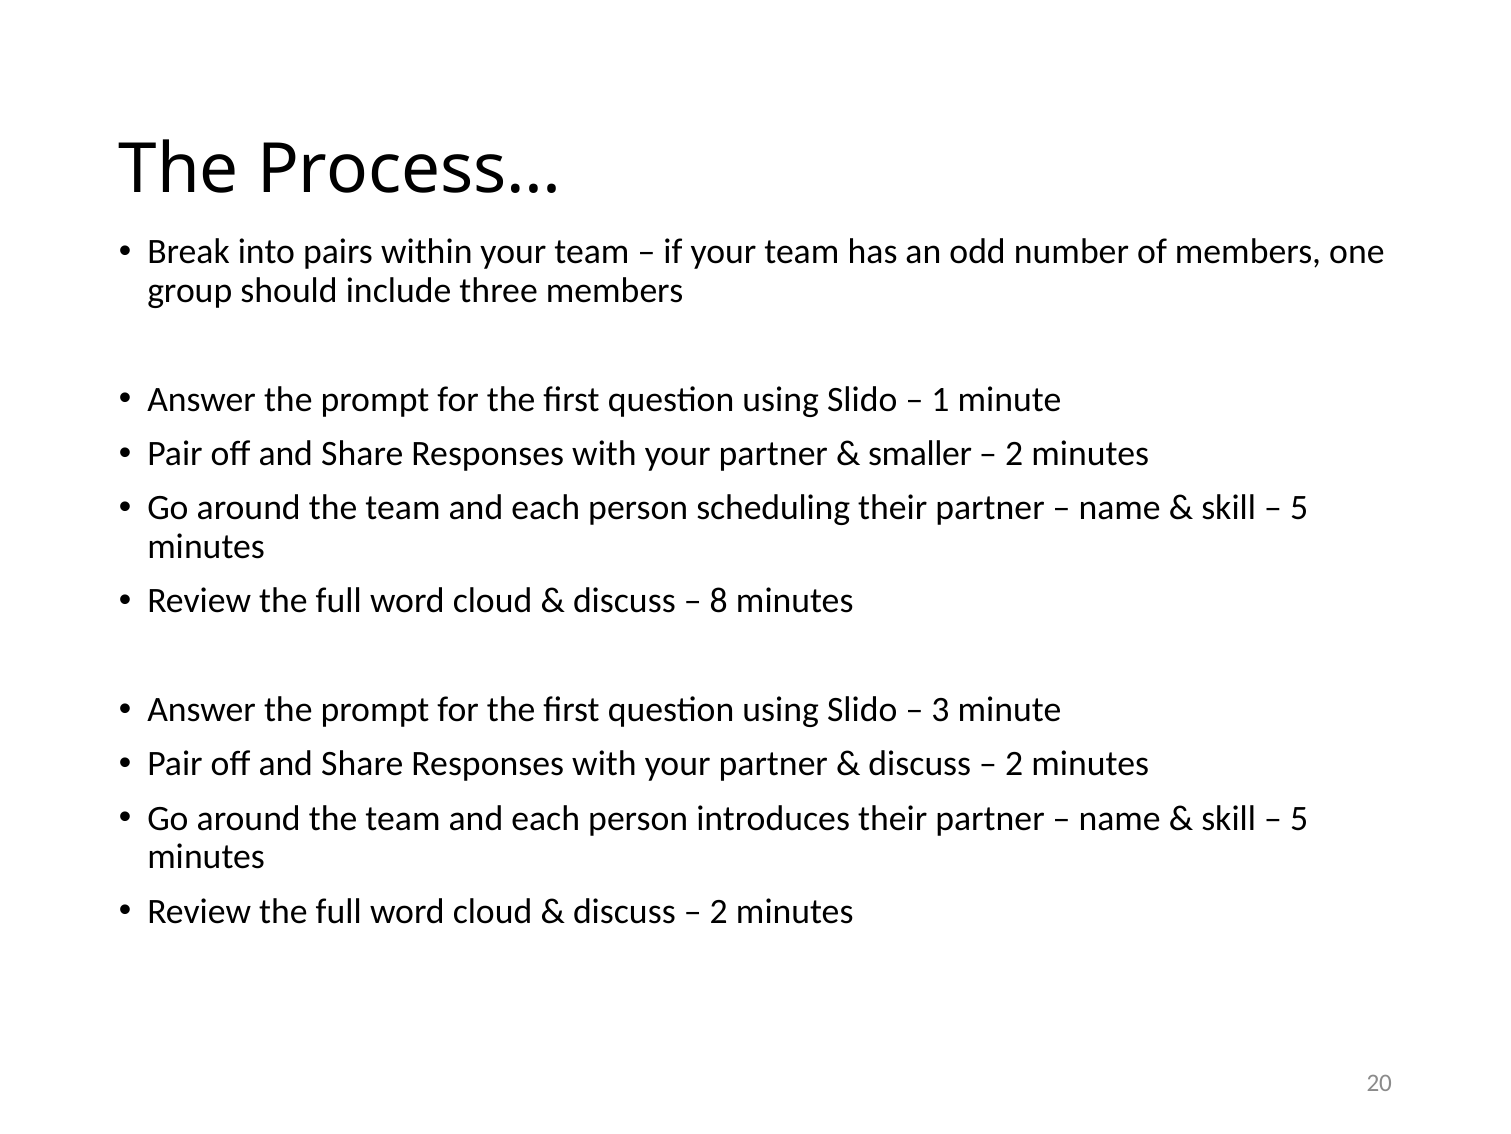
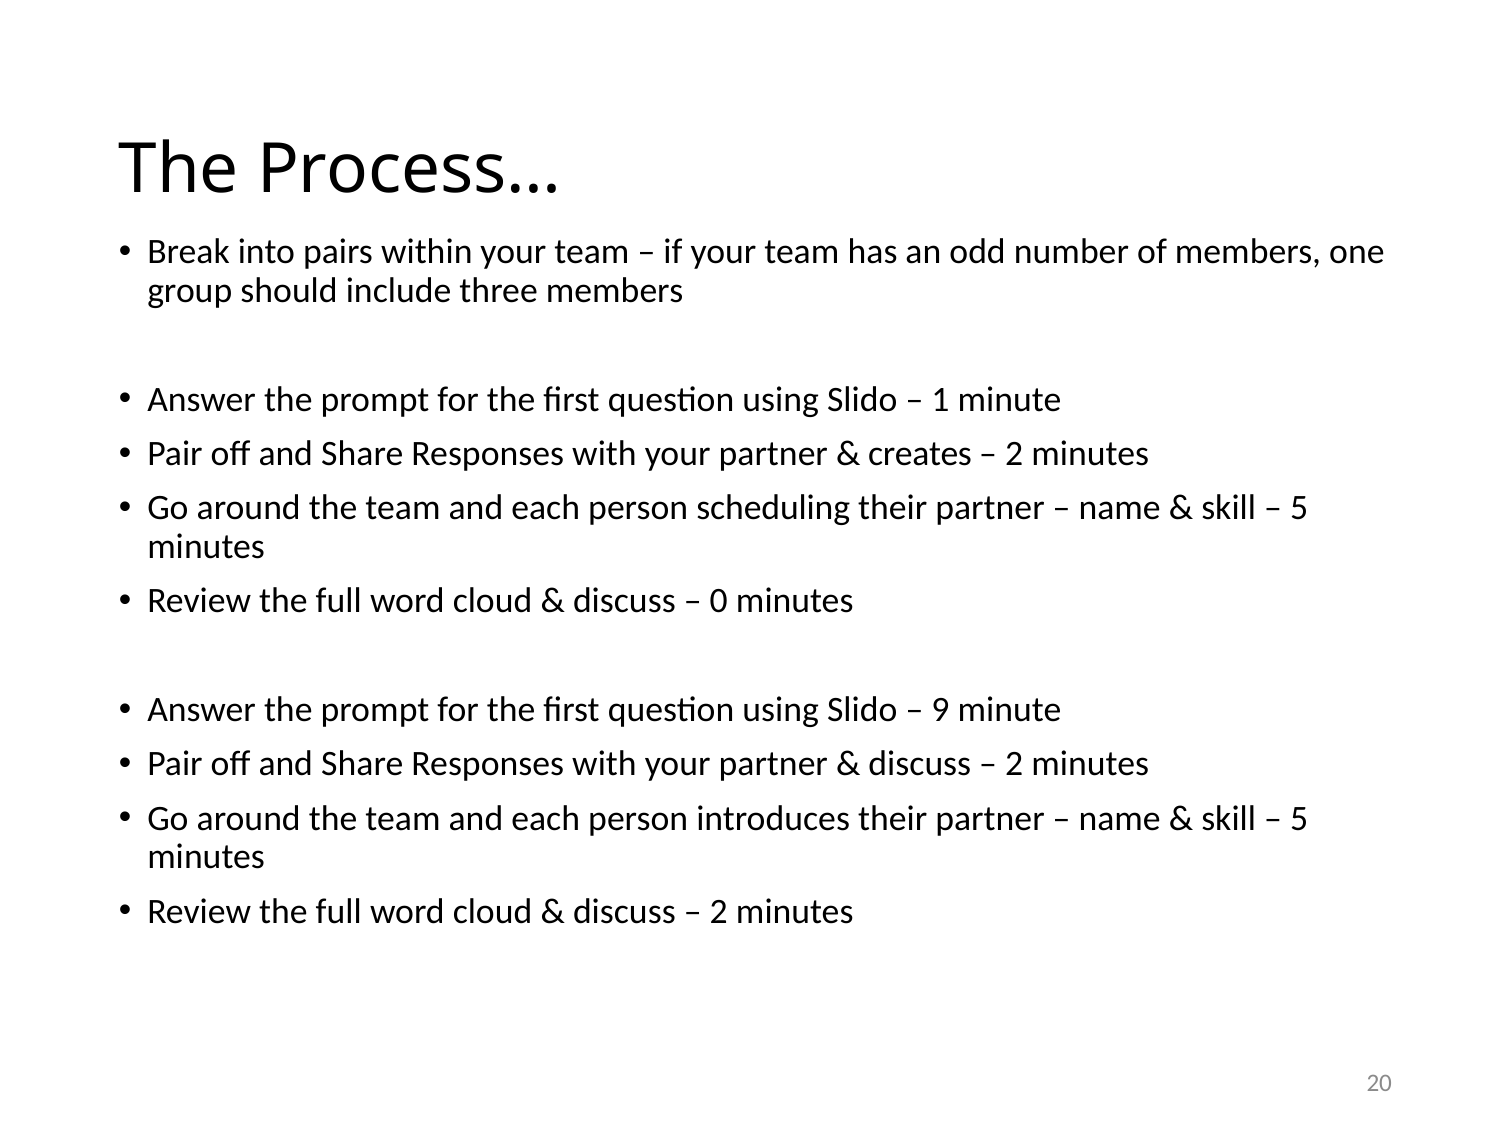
smaller: smaller -> creates (920, 453)
8: 8 -> 0 (719, 601)
3: 3 -> 9 (941, 709)
